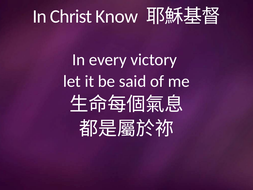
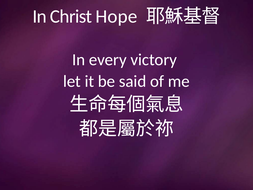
Know: Know -> Hope (116, 16)
